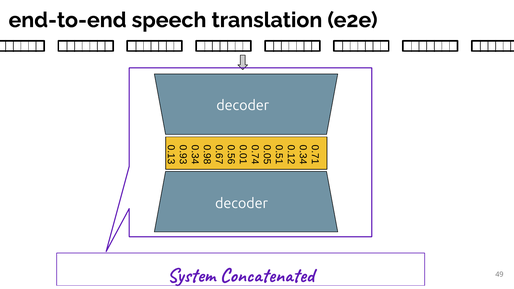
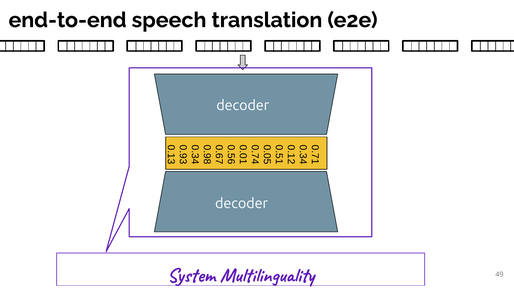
Concatenated: Concatenated -> Multilinguality (267, 275)
